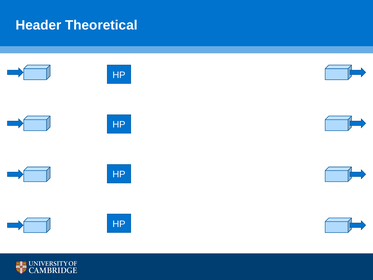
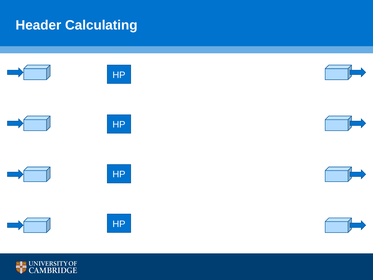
Theoretical: Theoretical -> Calculating (101, 25)
